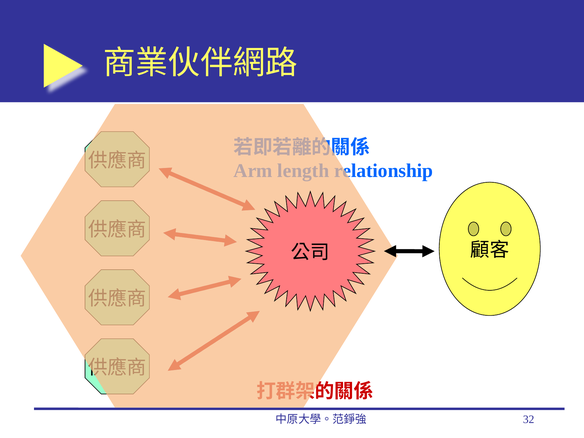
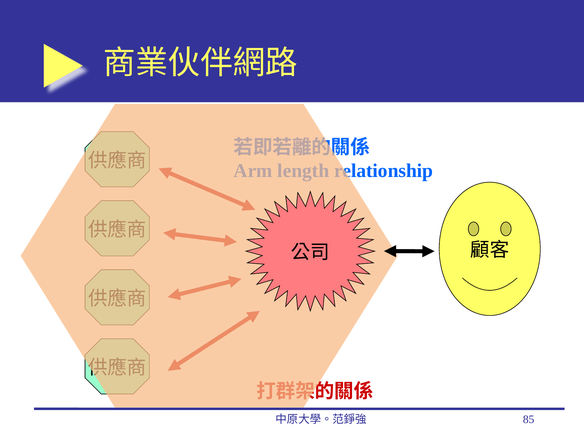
32: 32 -> 85 (529, 419)
